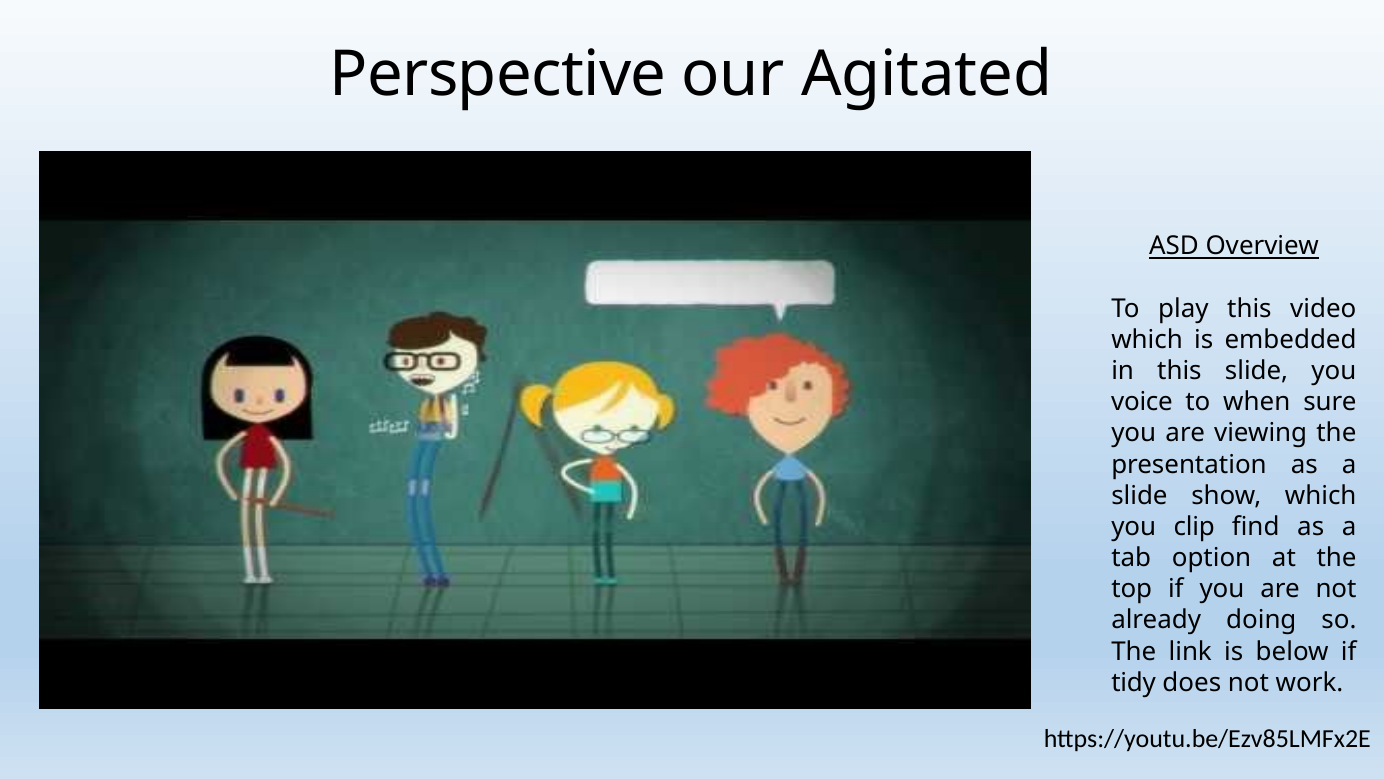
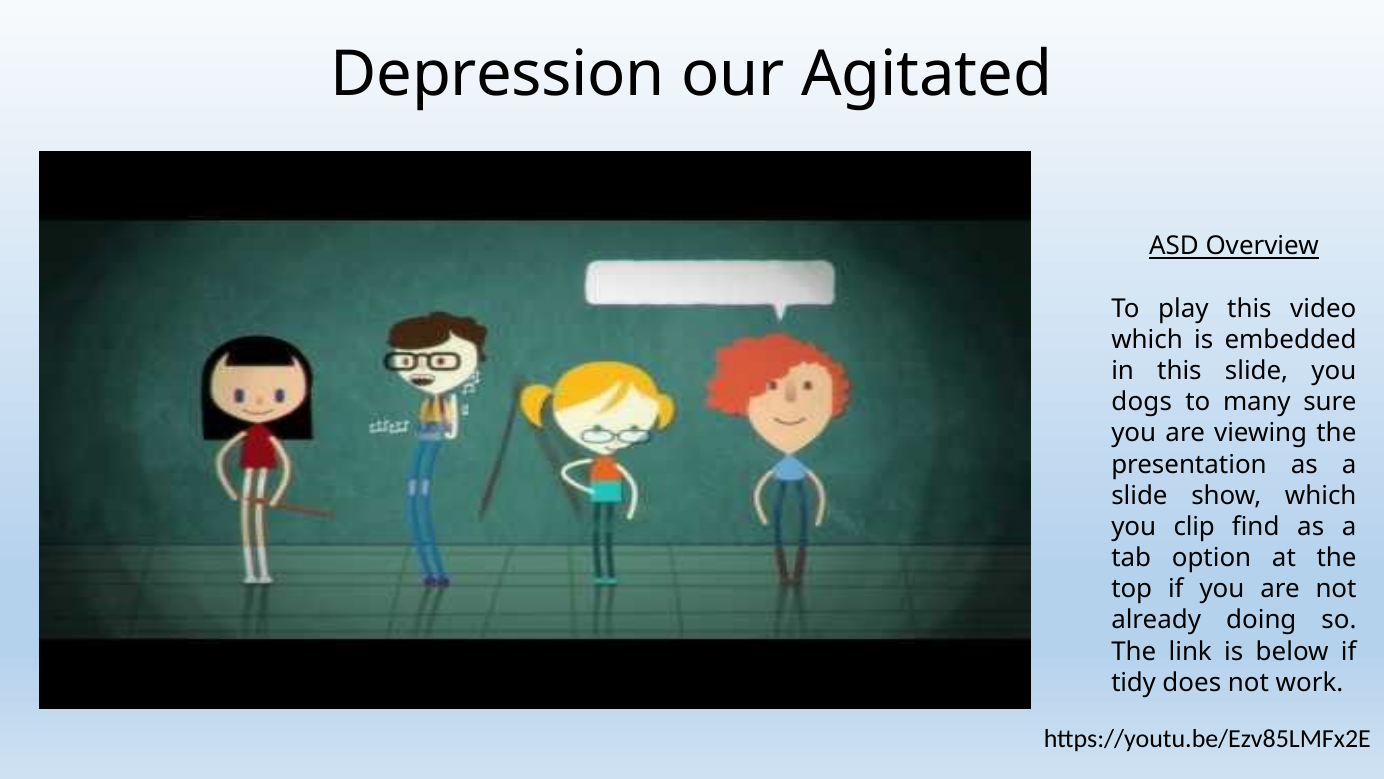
Perspective: Perspective -> Depression (498, 75)
voice: voice -> dogs (1142, 402)
when: when -> many (1257, 402)
